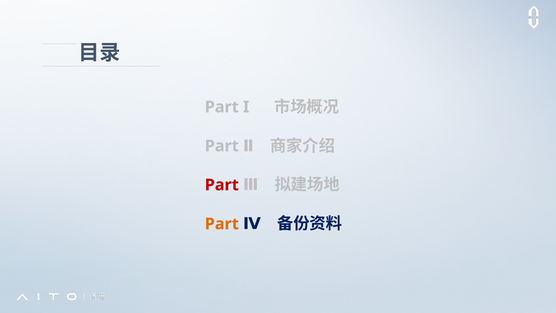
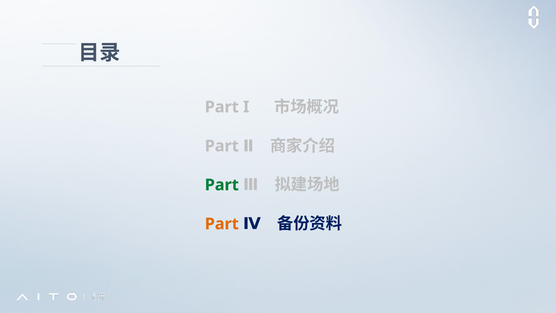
Part colour: red -> green (222, 185)
